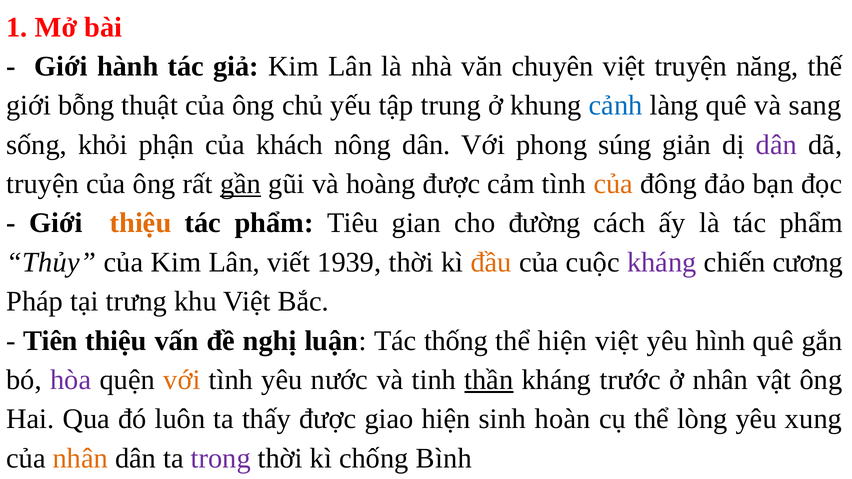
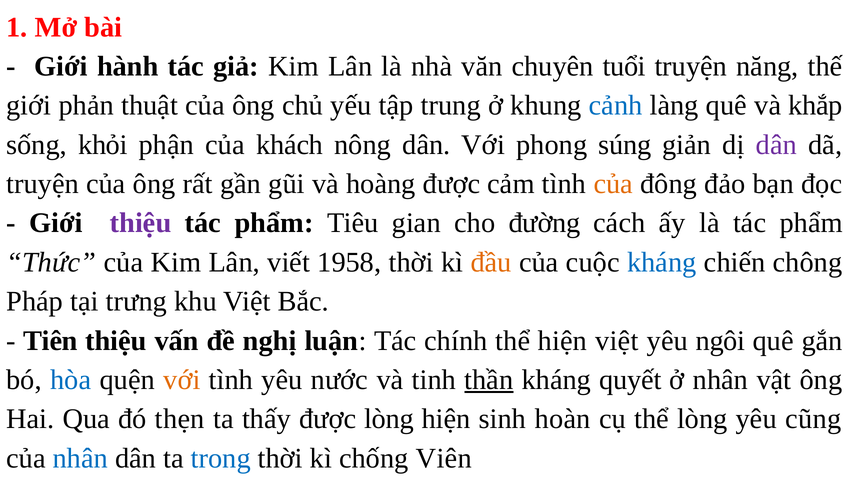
chuyên việt: việt -> tuổi (624, 66)
bỗng: bỗng -> phản (86, 106)
sang: sang -> khắp (815, 106)
gần underline: present -> none (241, 184)
thiệu colour: orange -> purple (141, 223)
Thủy: Thủy -> Thức (51, 262)
1939: 1939 -> 1958 (349, 262)
kháng colour: purple -> blue (662, 262)
cương: cương -> chông (808, 262)
thống: thống -> chính (456, 341)
hình: hình -> ngôi (720, 341)
hòa colour: purple -> blue (71, 380)
trước: trước -> quyết (630, 380)
luôn: luôn -> thẹn (180, 419)
được giao: giao -> lòng (389, 419)
xung: xung -> cũng (813, 419)
nhân colour: orange -> blue (80, 458)
trong colour: purple -> blue (221, 458)
Bình: Bình -> Viên (444, 458)
